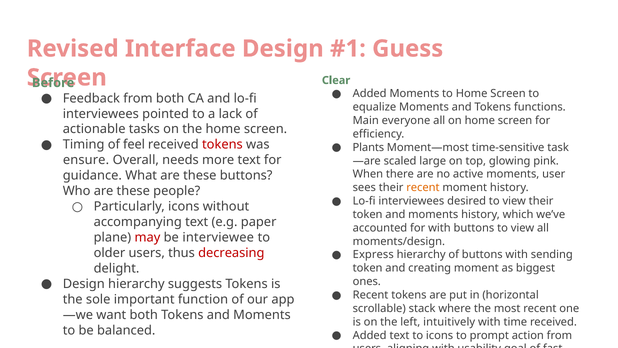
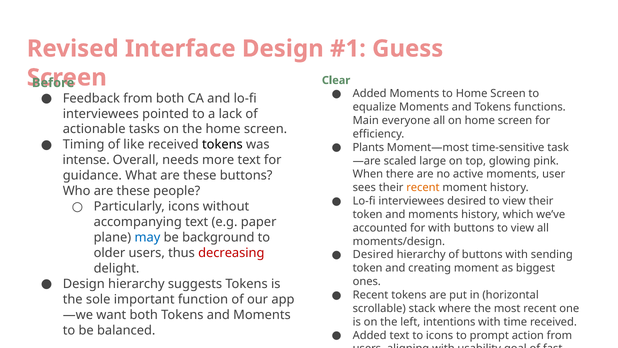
feel: feel -> like (134, 145)
tokens colour: red -> black (222, 145)
ensure: ensure -> intense (86, 160)
may colour: red -> blue (147, 237)
interviewee: interviewee -> background (218, 237)
Express: Express -> Desired (373, 255)
intuitively: intuitively -> intentions (449, 322)
